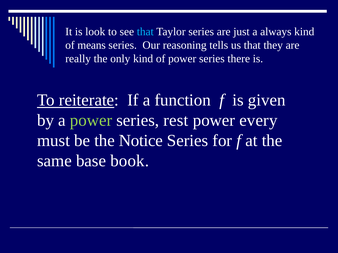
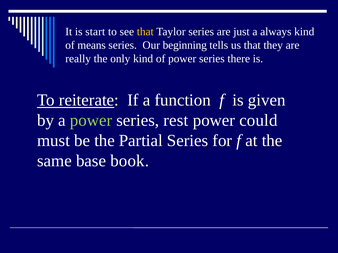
look: look -> start (95, 32)
that colour: light blue -> yellow (145, 32)
reasoning: reasoning -> beginning (185, 45)
every: every -> could (258, 121)
Notice: Notice -> Partial (141, 141)
